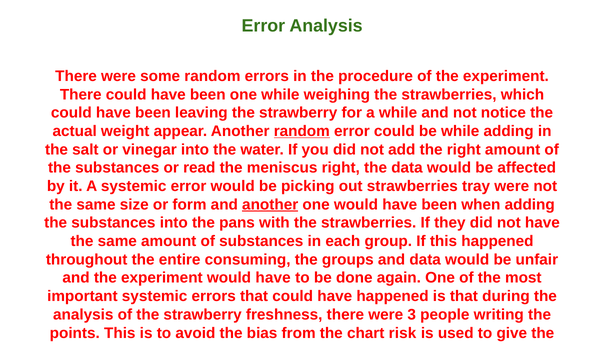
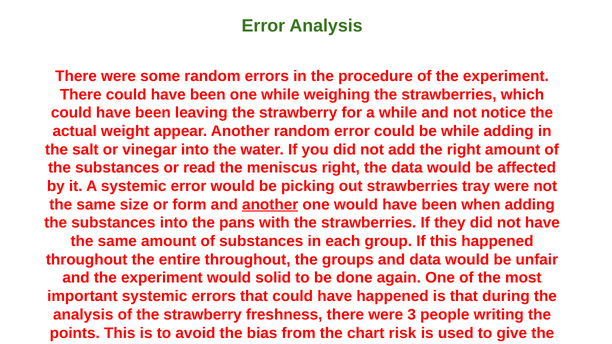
random underline: present -> none (302, 131)
entire consuming: consuming -> throughout (248, 260)
experiment would have: have -> solid (273, 278)
